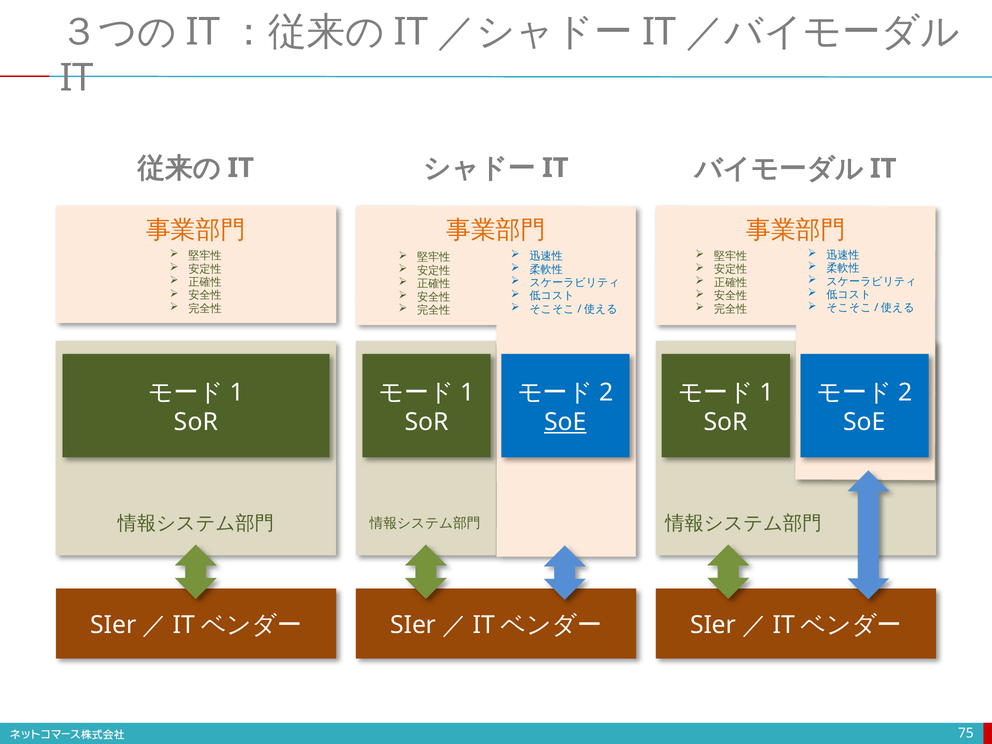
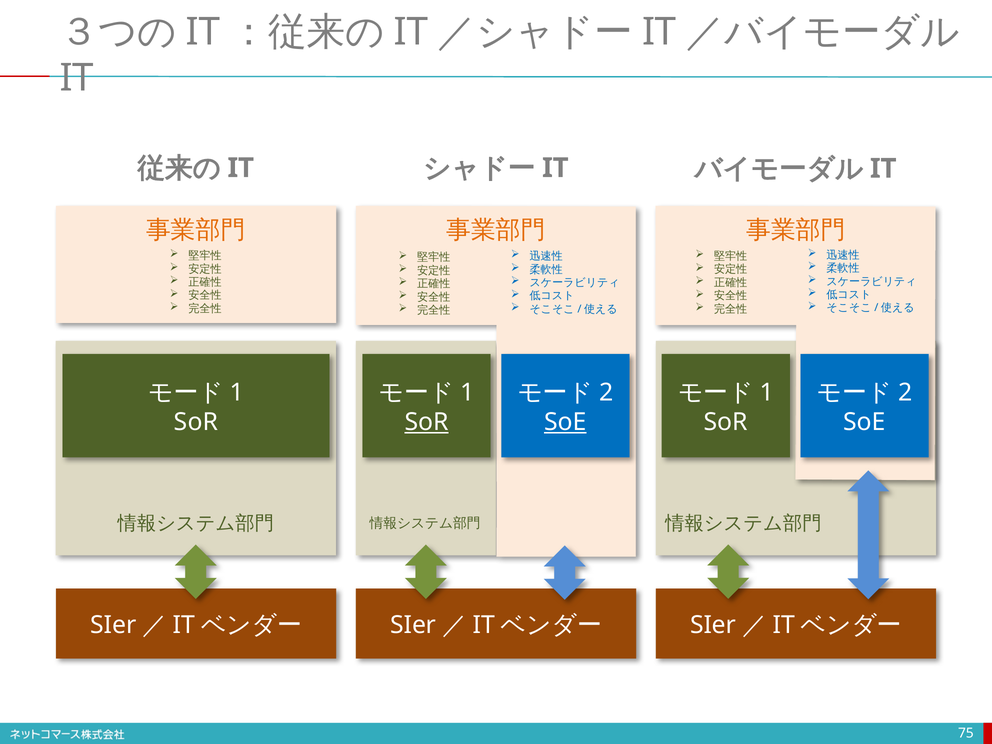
SoR underline: none -> present (427, 422)
